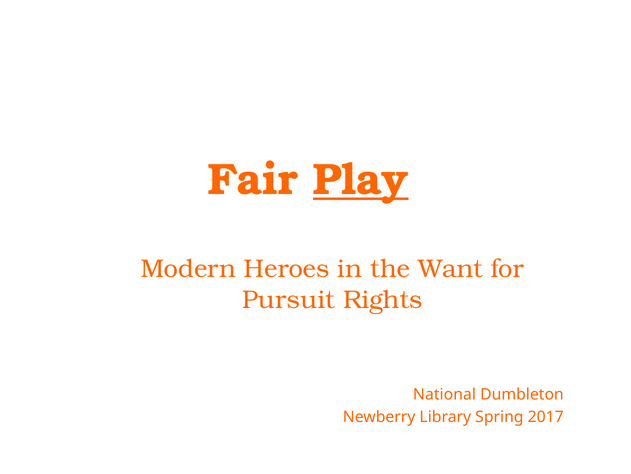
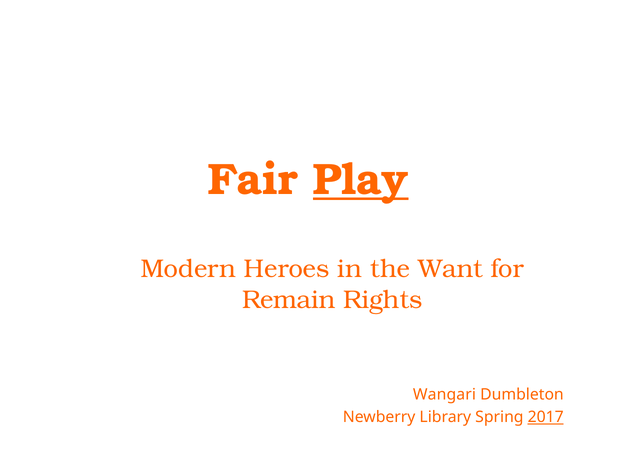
Pursuit: Pursuit -> Remain (289, 299)
National: National -> Wangari (444, 394)
2017 underline: none -> present (546, 416)
